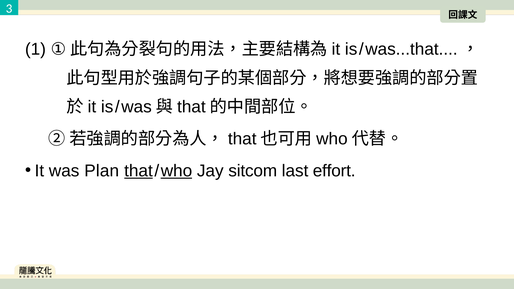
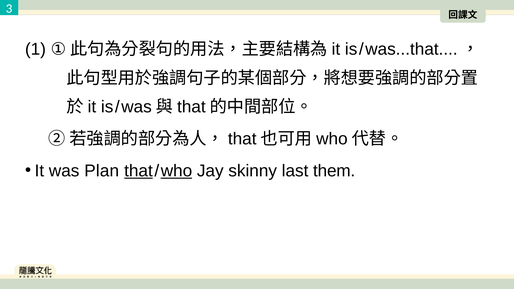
sitcom: sitcom -> skinny (253, 171)
effort: effort -> them (334, 171)
